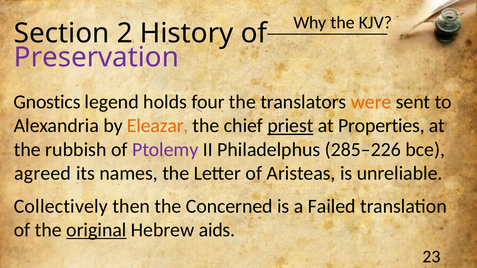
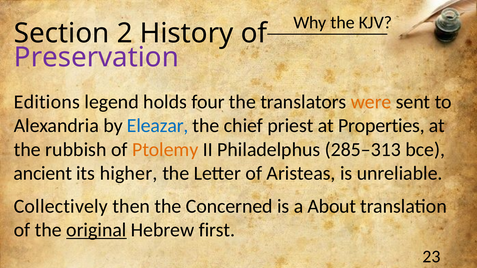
Gnostics: Gnostics -> Editions (47, 102)
Eleazar colour: orange -> blue (158, 126)
priest underline: present -> none (290, 126)
Ptolemy colour: purple -> orange (165, 150)
285–226: 285–226 -> 285–313 (363, 150)
agreed: agreed -> ancient (43, 174)
names: names -> higher (129, 174)
Failed: Failed -> About (332, 206)
aids: aids -> first (217, 230)
